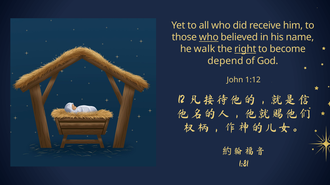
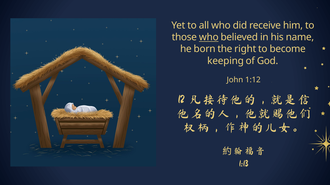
walk: walk -> born (205, 49)
right underline: present -> none (245, 49)
depend: depend -> keeping (225, 61)
1:81: 1:81 -> 1:13 (244, 165)
